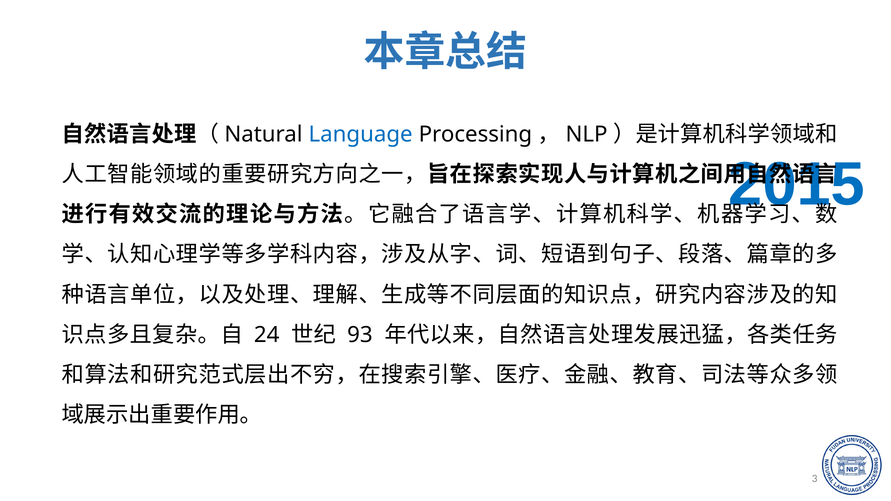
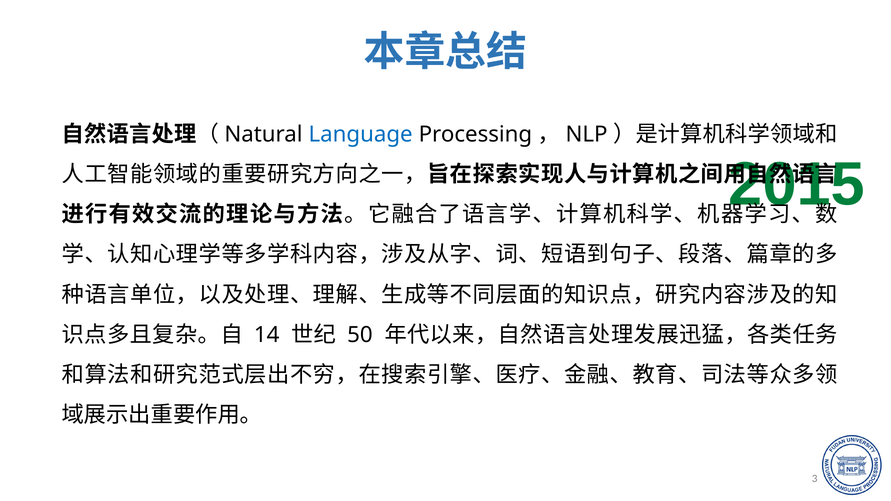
2015 colour: blue -> green (797, 185)
24: 24 -> 14 (267, 335)
93: 93 -> 50 (360, 335)
